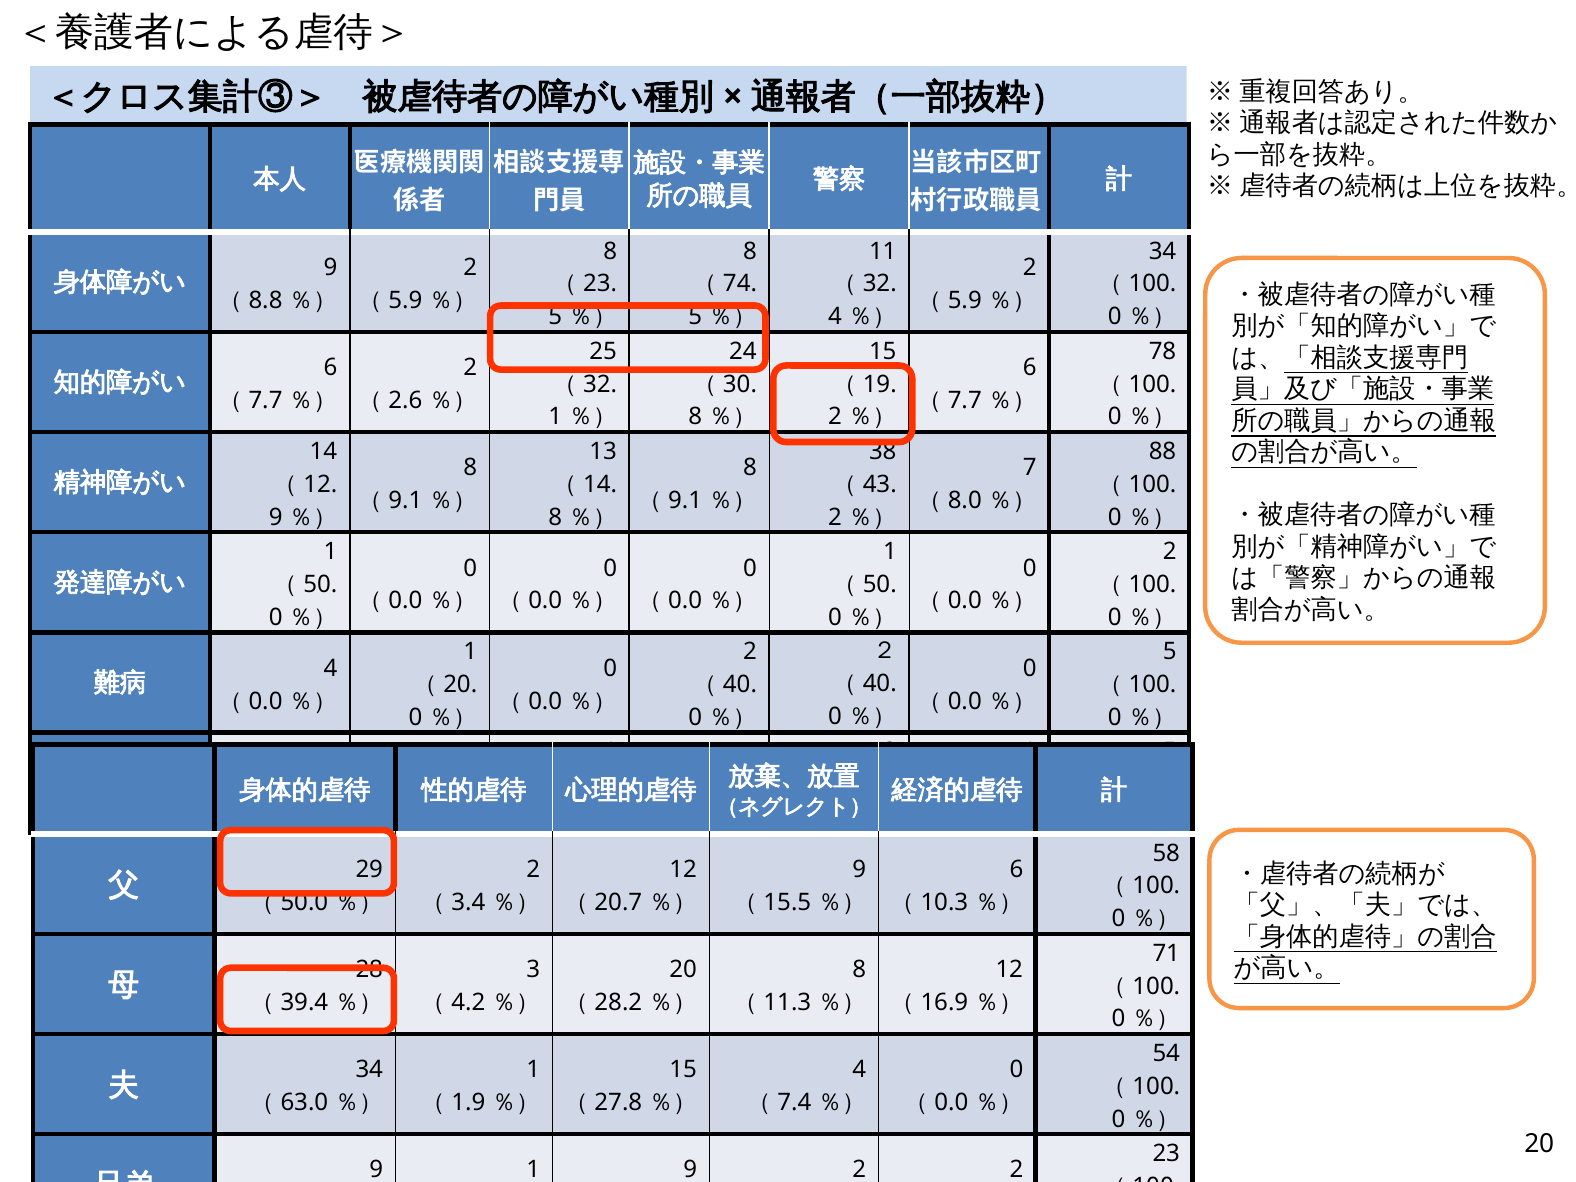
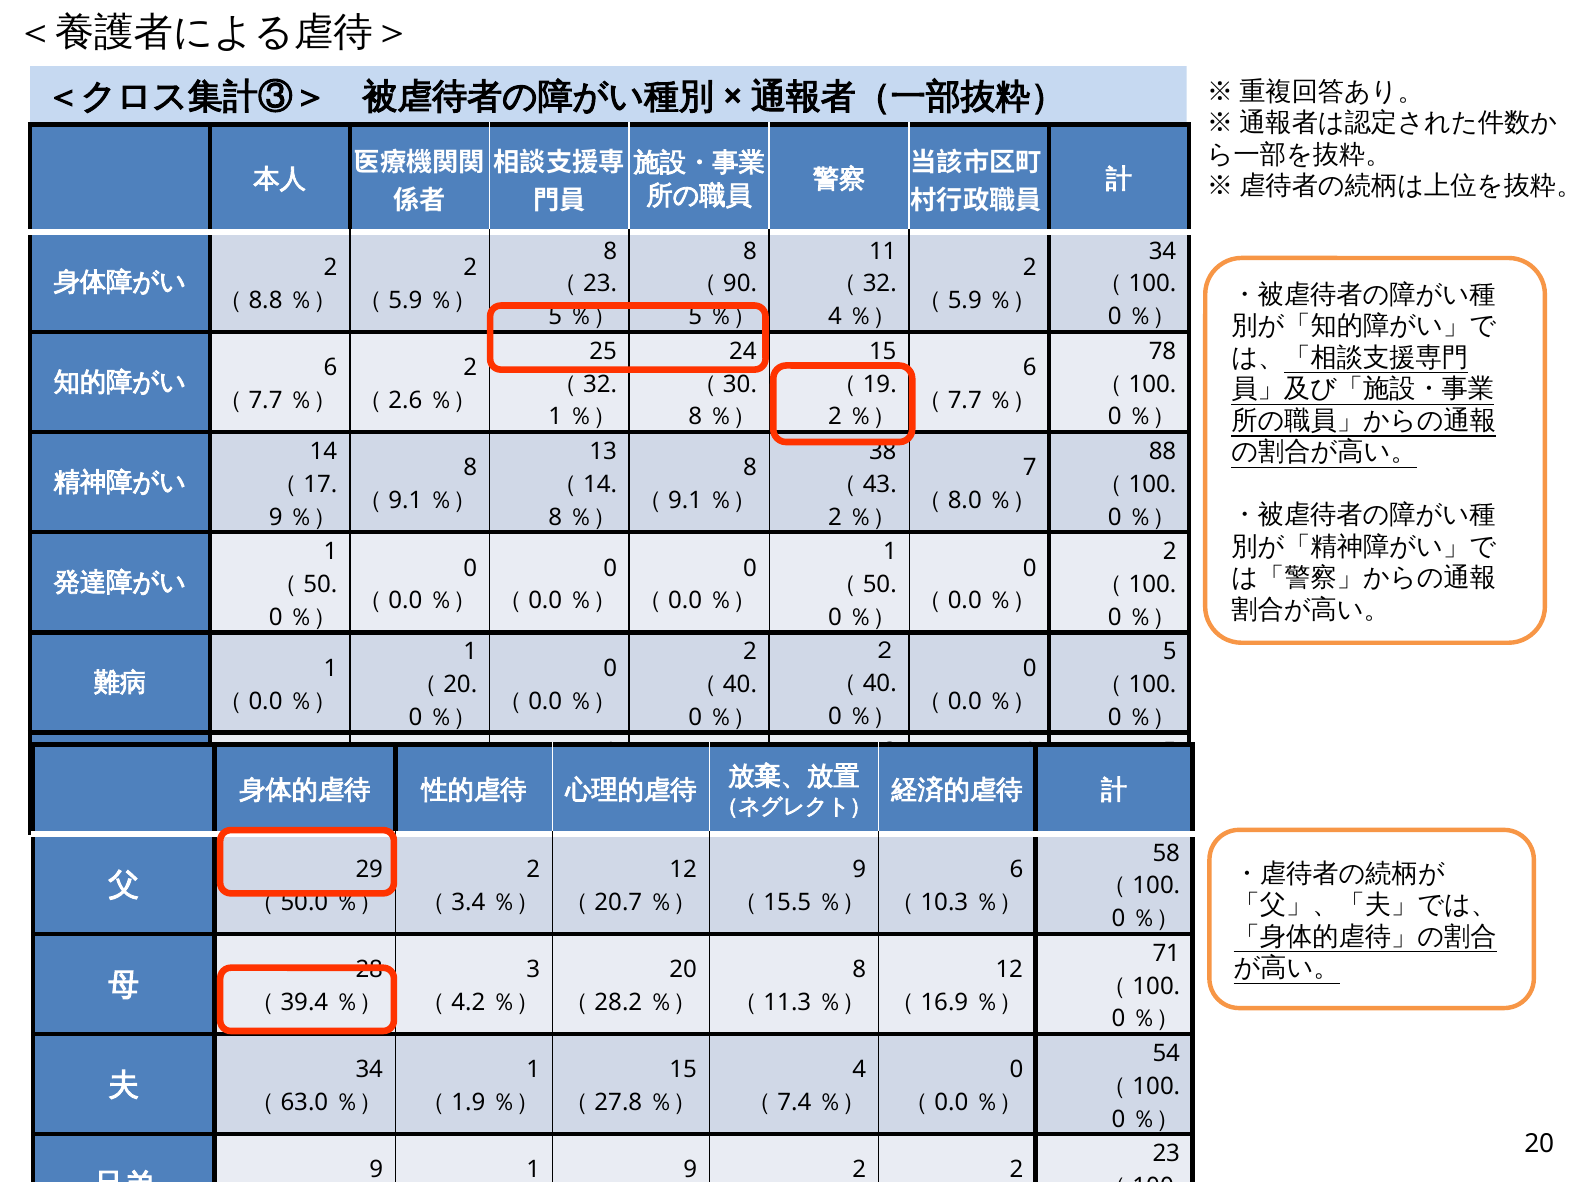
9: 9 -> 2 (331, 268)
74: 74 -> 90 (740, 284)
12: 12 -> 17 (320, 484)
4: 4 -> 1 (331, 668)
